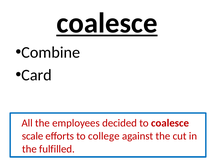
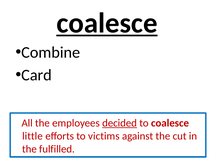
decided underline: none -> present (120, 123)
scale: scale -> little (32, 136)
college: college -> victims (104, 136)
